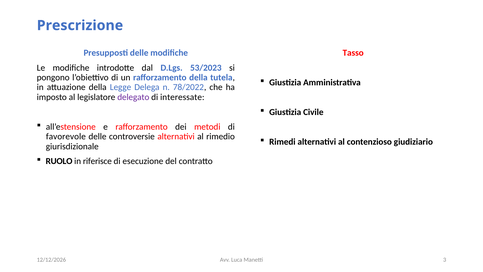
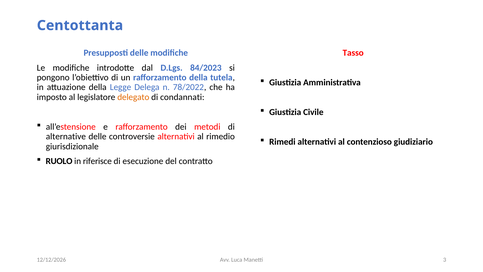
Prescrizione: Prescrizione -> Centottanta (80, 25)
53/2023: 53/2023 -> 84/2023 (206, 68)
delegato colour: purple -> orange (133, 97)
interessate: interessate -> condannati (182, 97)
favorevole: favorevole -> alternative (66, 136)
